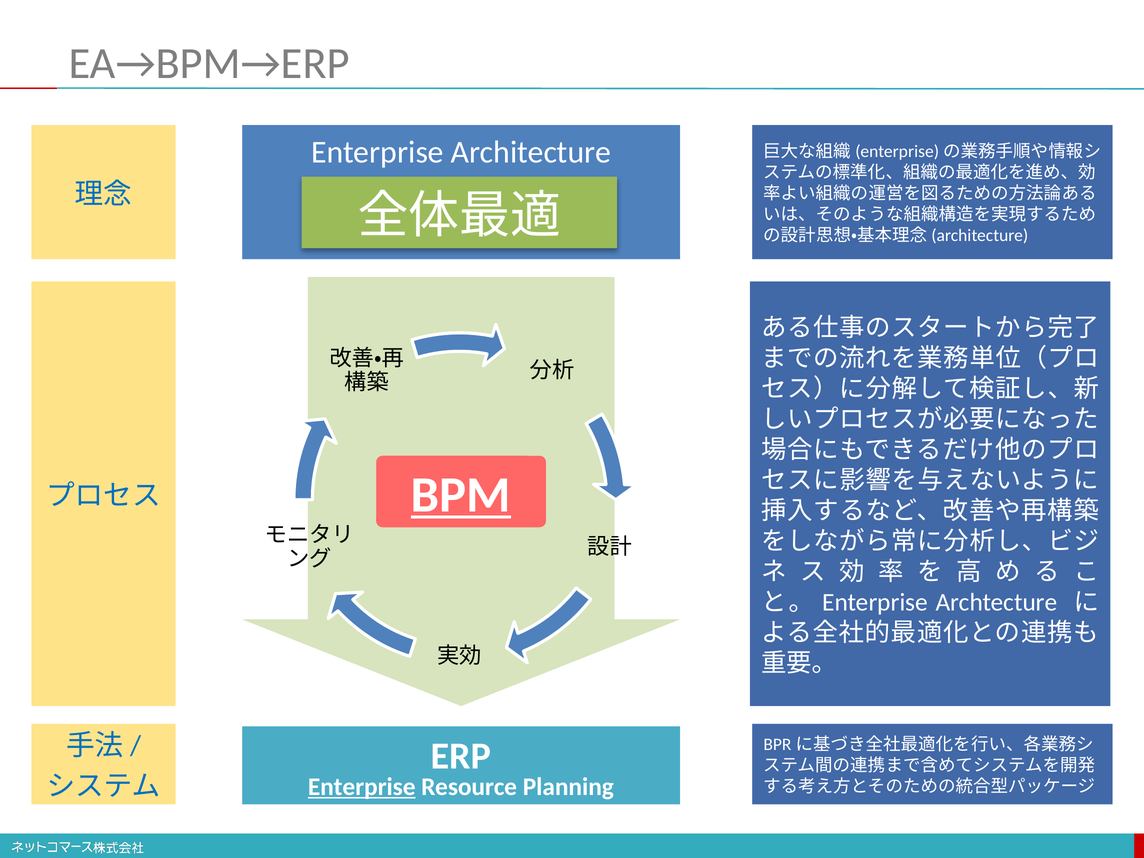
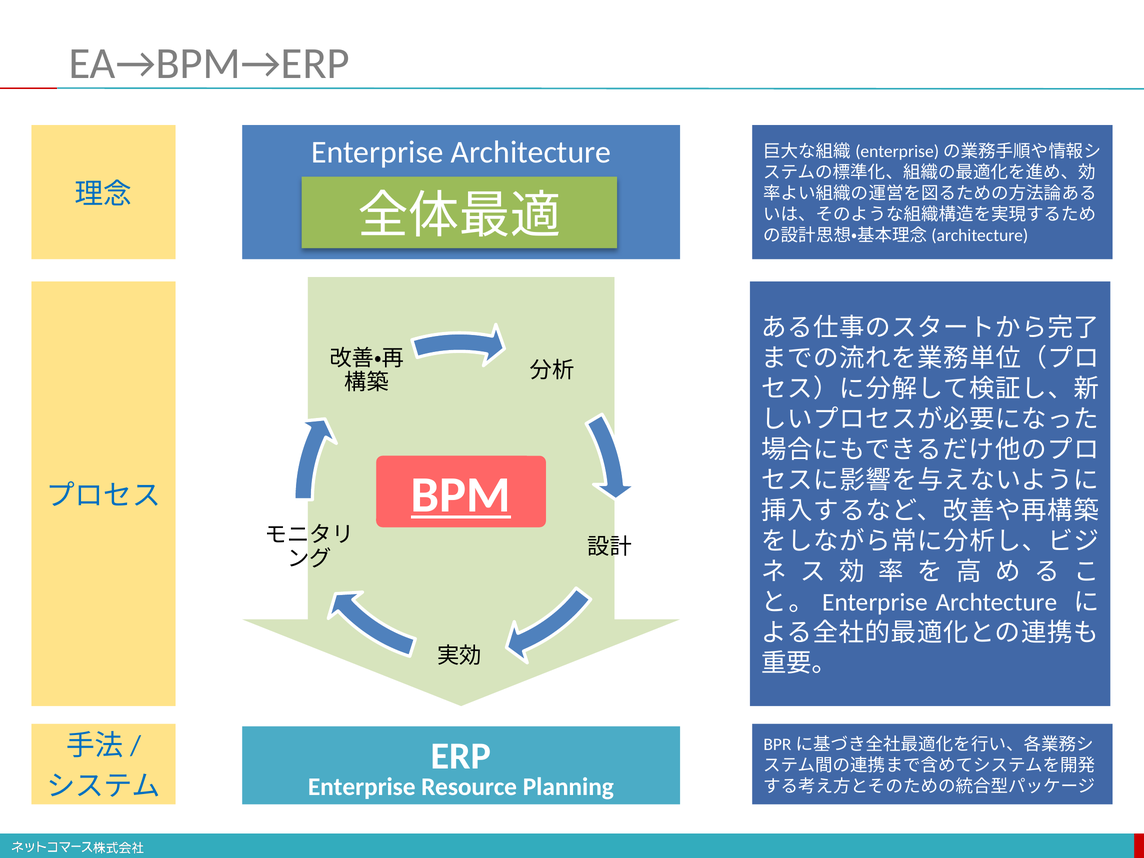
Enterprise underline: present -> none (362, 787)
